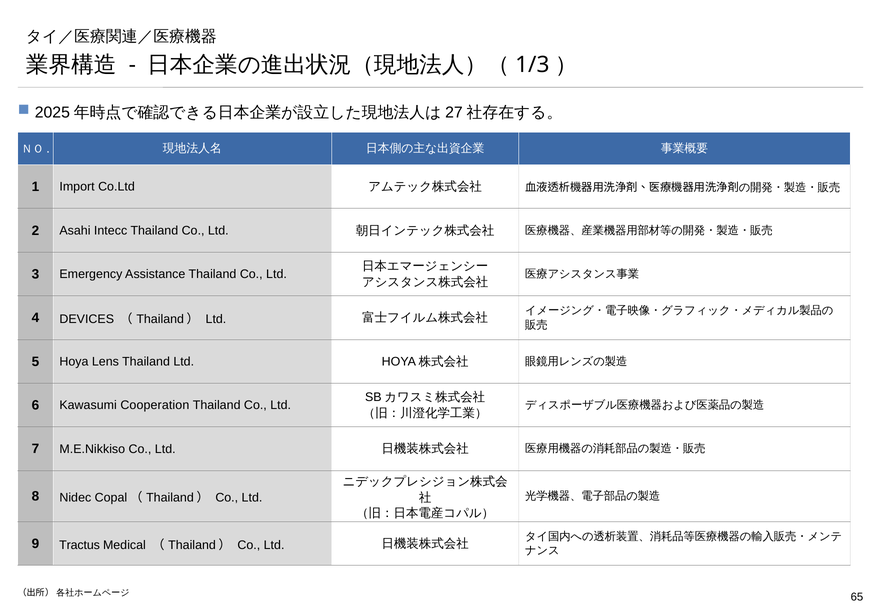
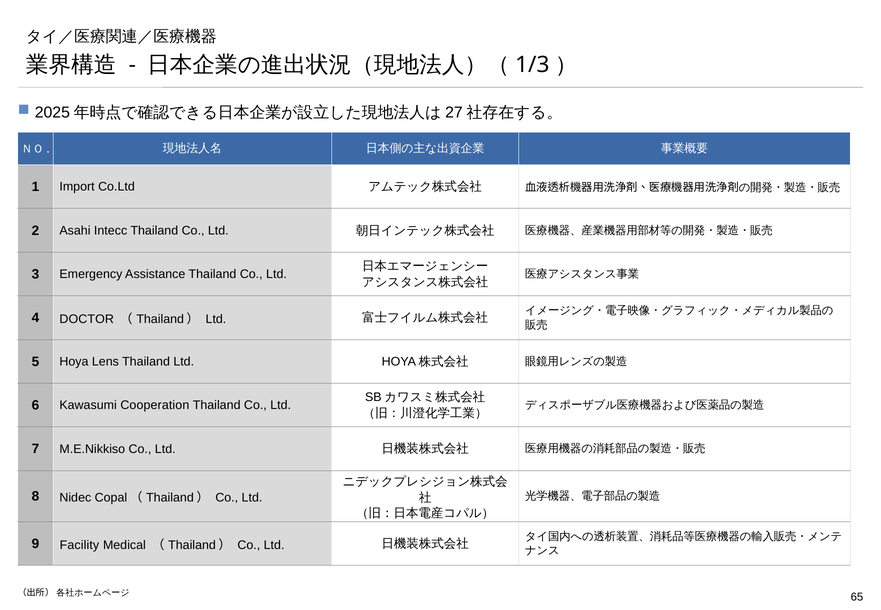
DEVICES: DEVICES -> DOCTOR (87, 319)
Tractus: Tractus -> Facility (79, 545)
